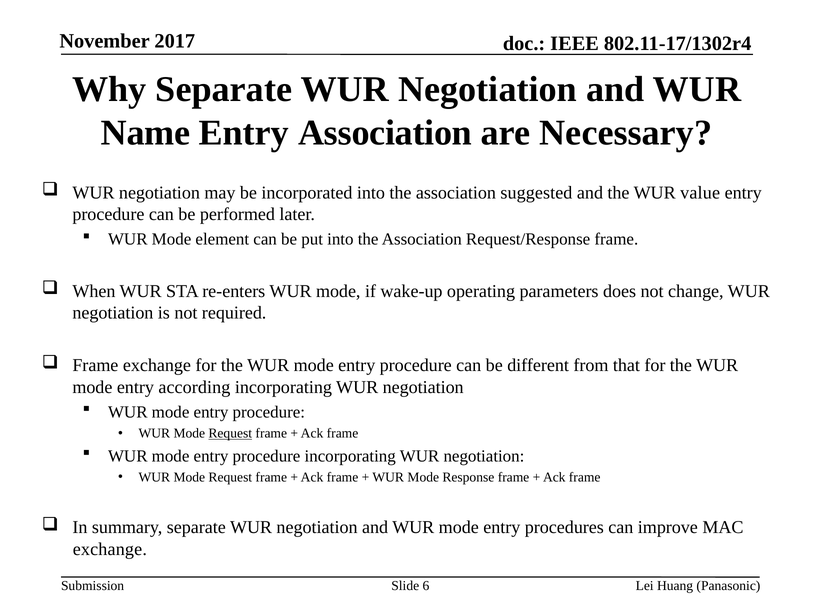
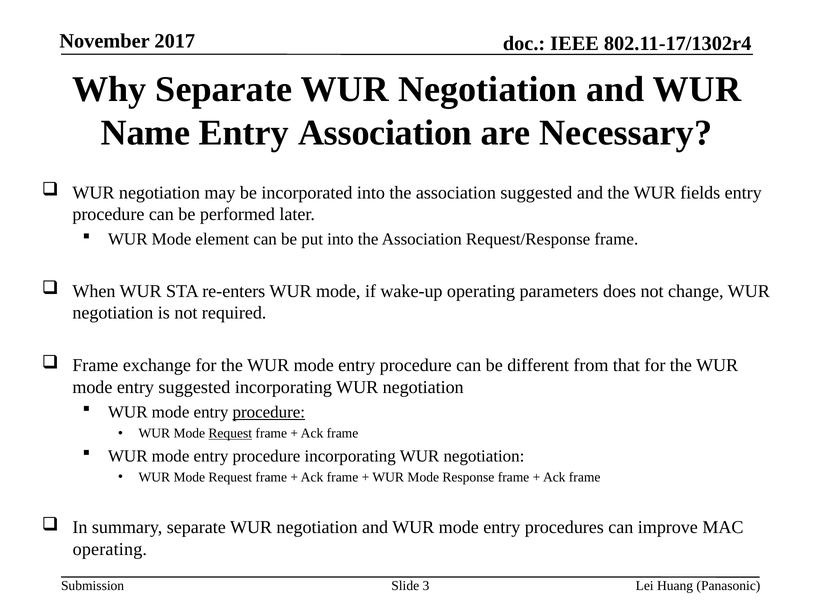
value: value -> fields (700, 192)
entry according: according -> suggested (194, 387)
procedure underline: none -> present (269, 412)
exchange: exchange -> operating (110, 549)
6: 6 -> 3 (426, 586)
